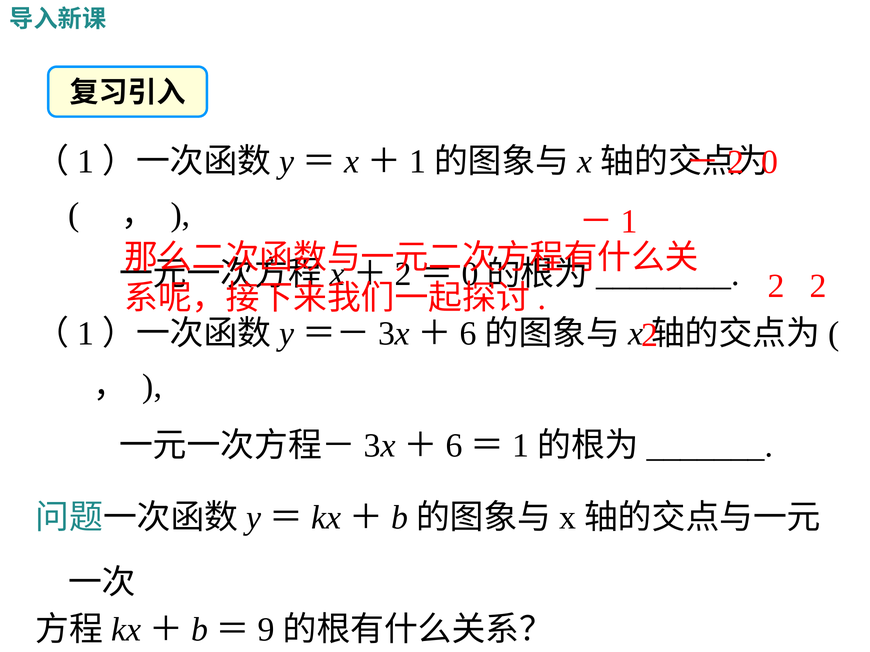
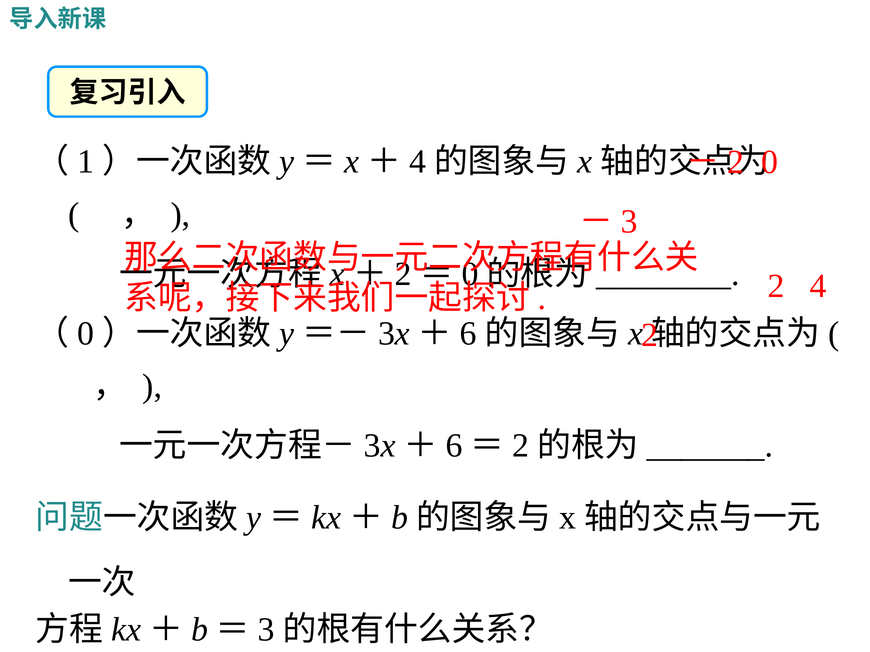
1: 1 -> 4 (418, 162)
1: 1 -> 3 (629, 222)
2: 2 -> 4 (818, 286)
1: 1 -> 0 (86, 334)
1: 1 -> 2 (521, 446)
9: 9 -> 3 (266, 630)
